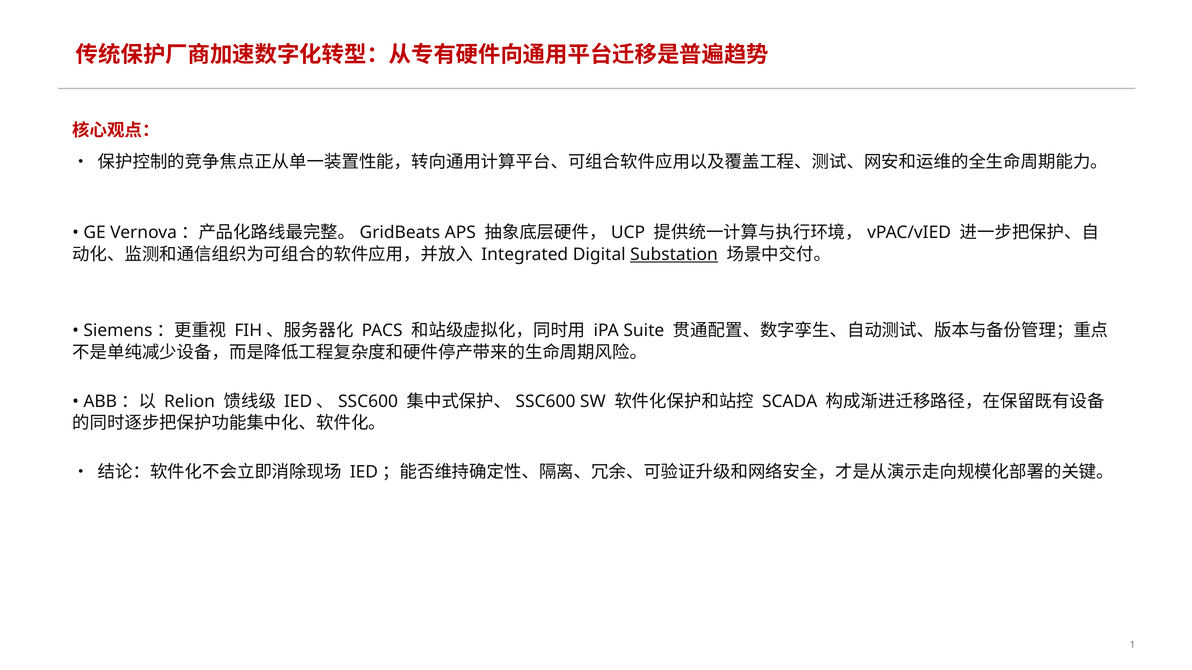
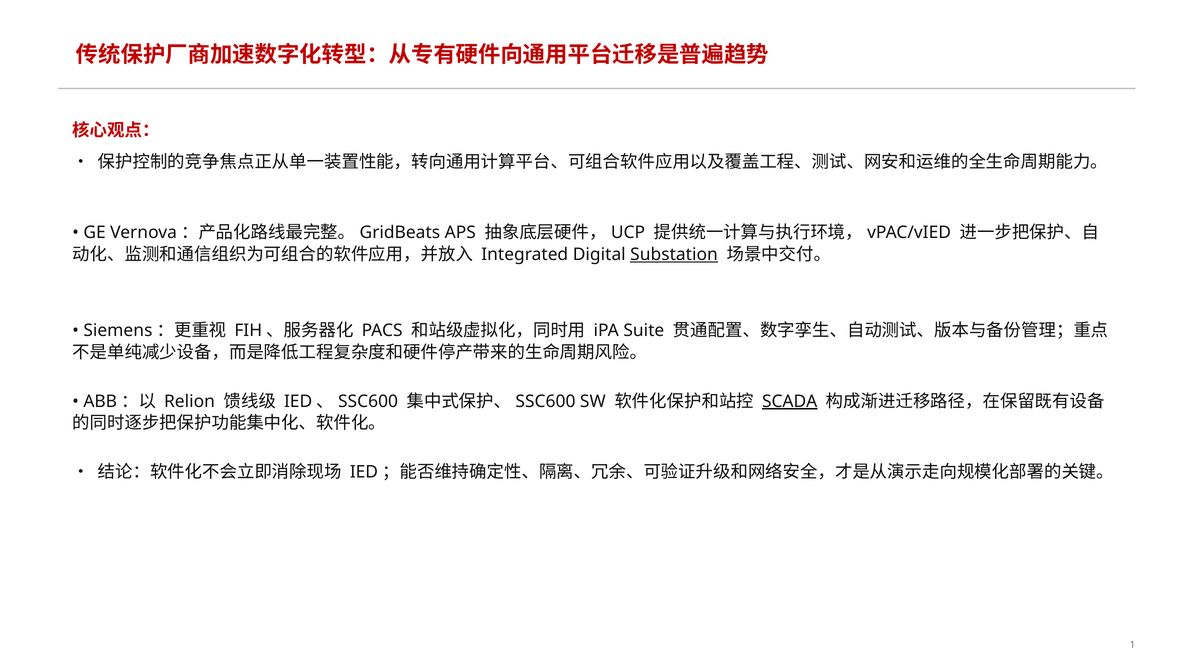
SCADA underline: none -> present (790, 402)
